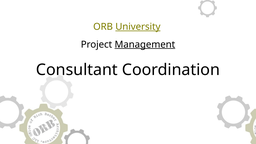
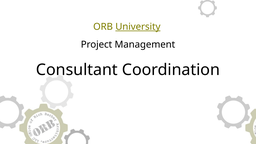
Management underline: present -> none (145, 44)
